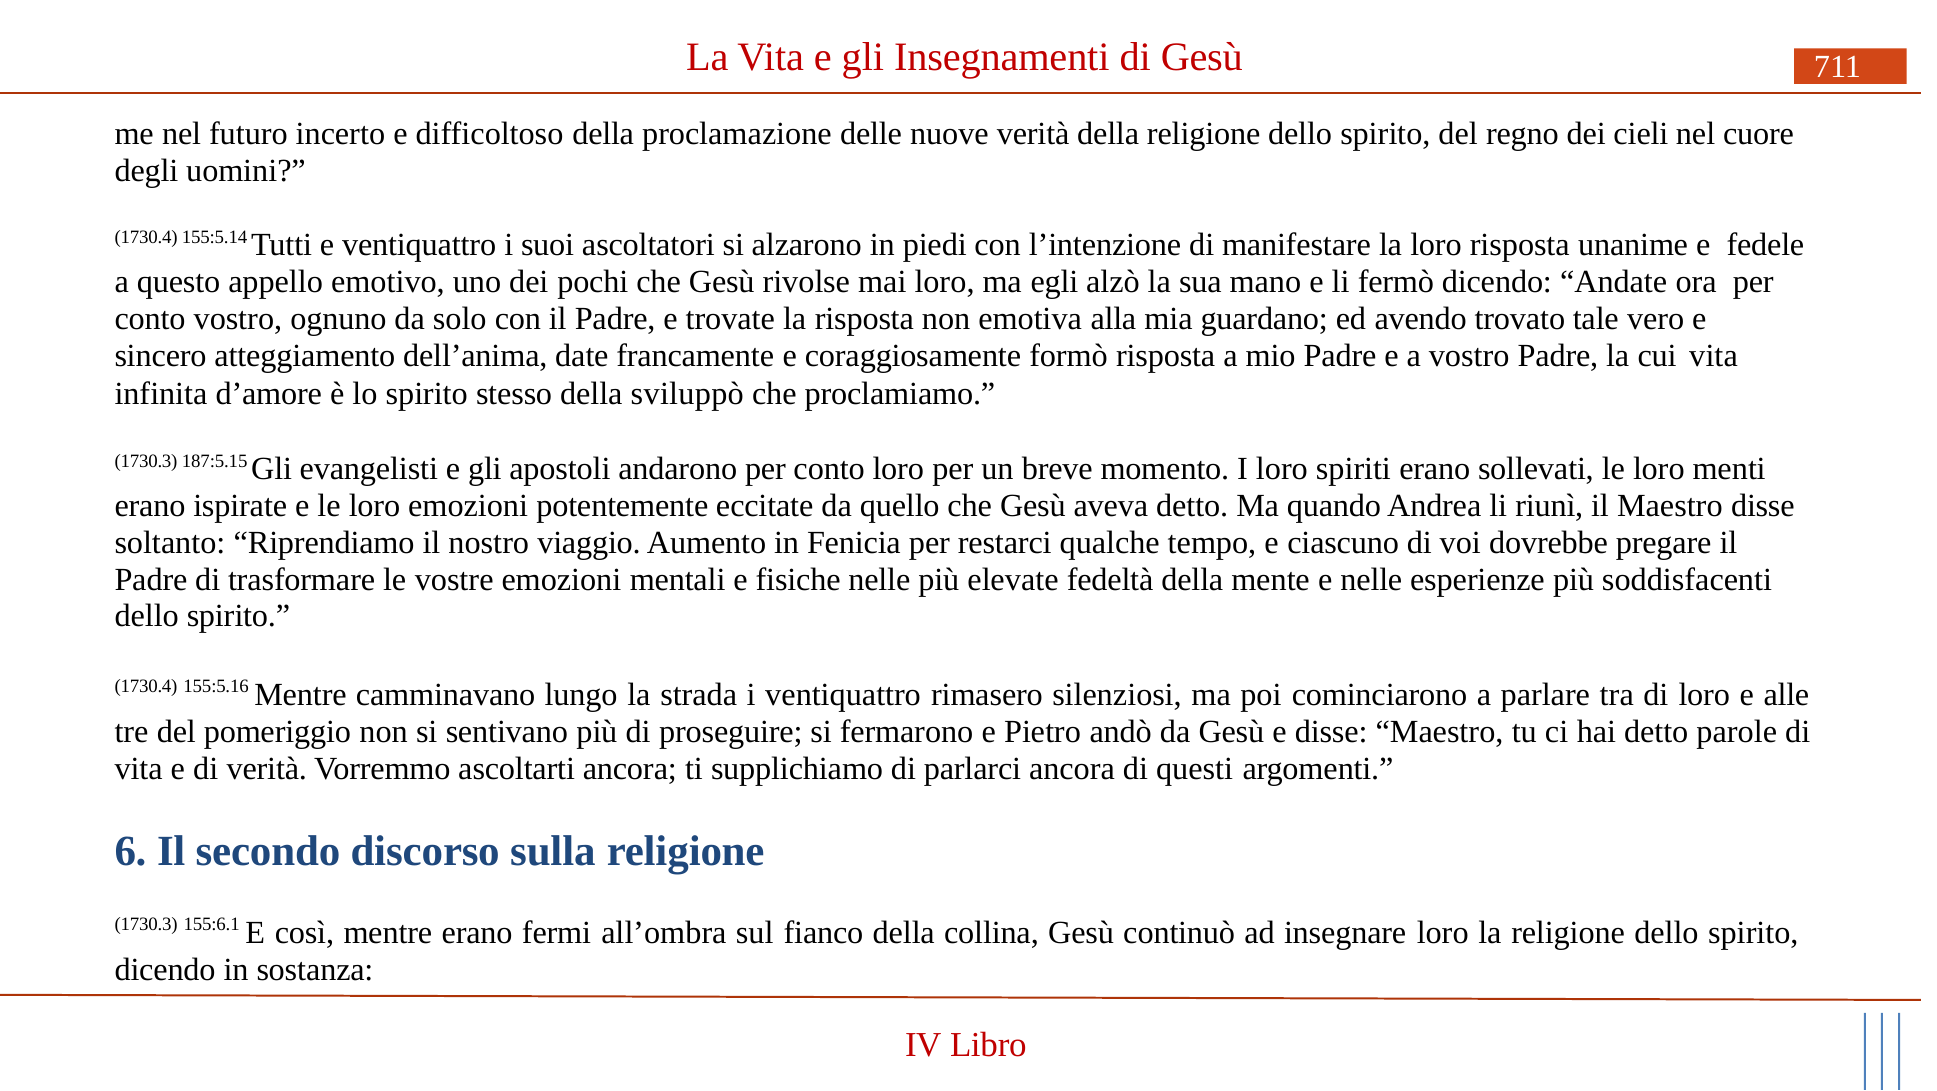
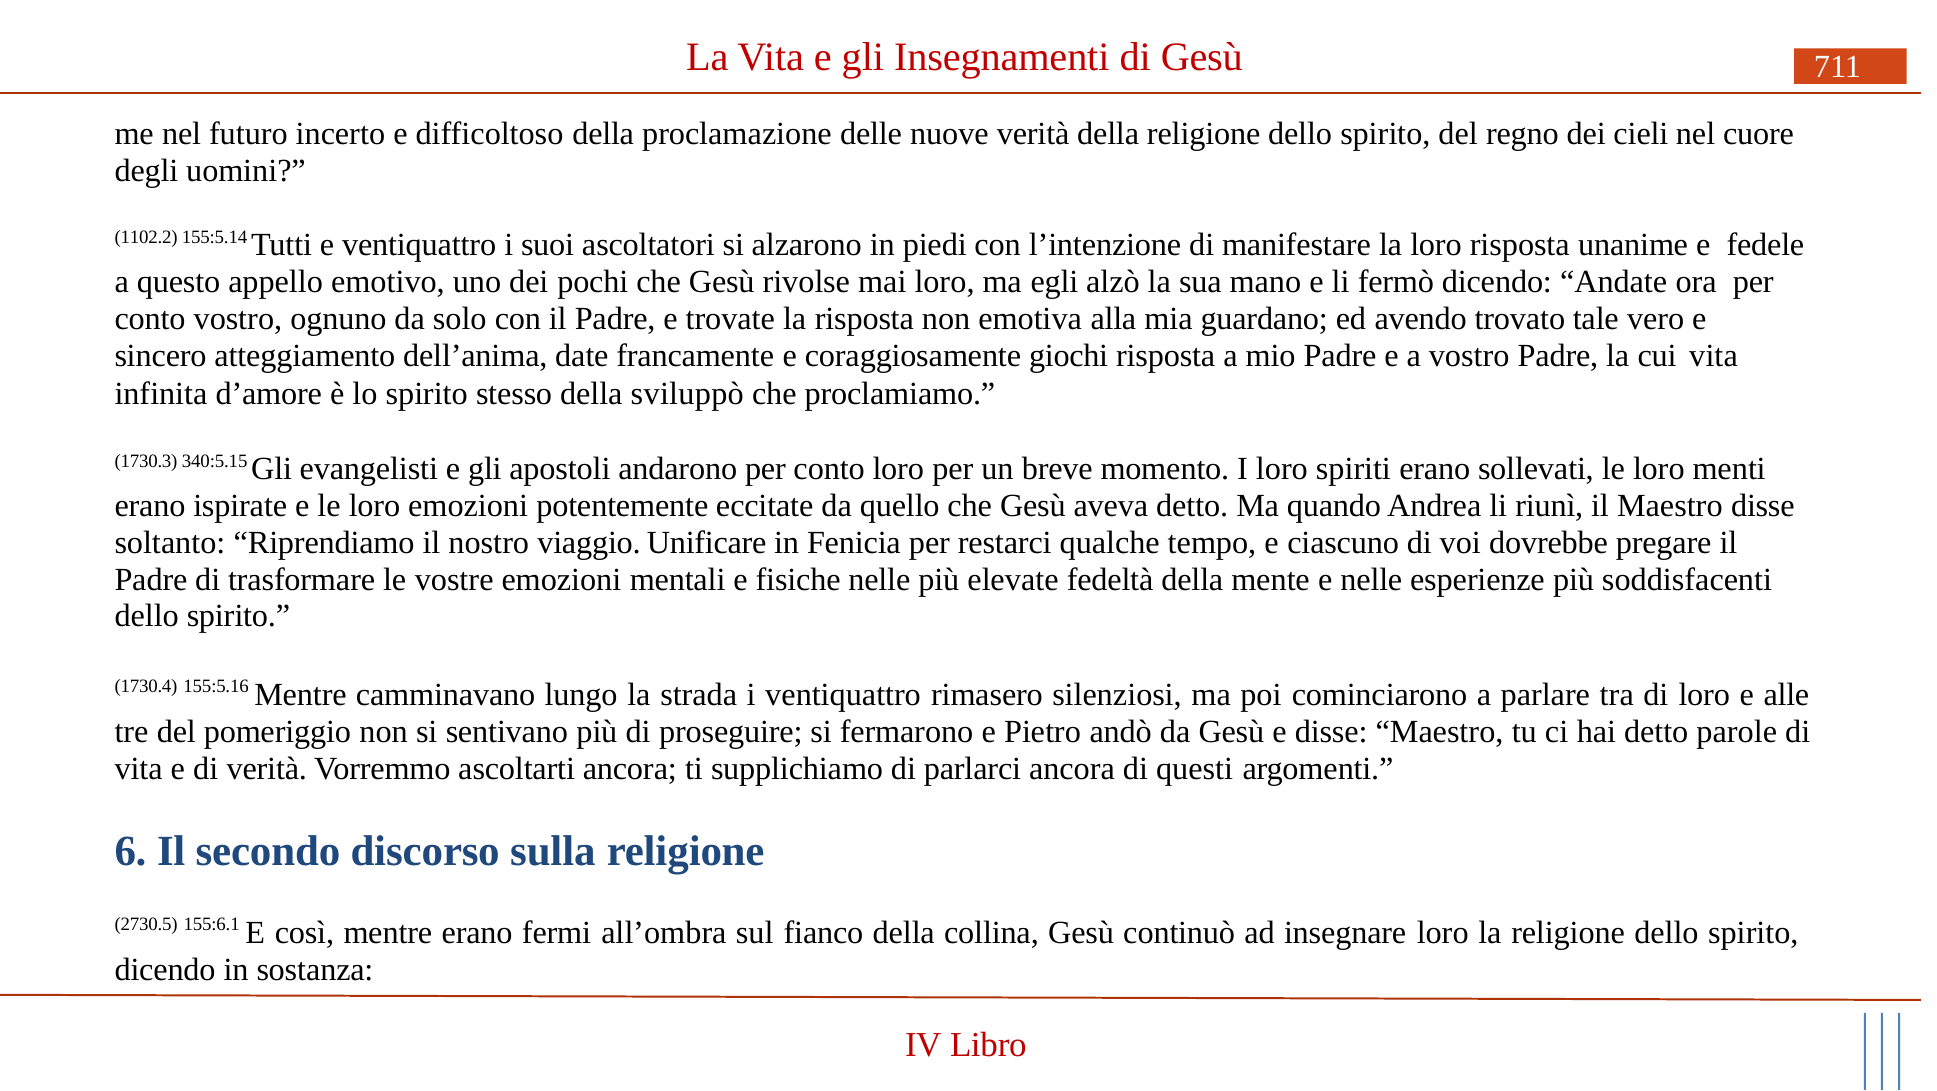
1730.4: 1730.4 -> 1102.2 (146, 237)
formò: formò -> giochi (1069, 356)
187:5.15: 187:5.15 -> 340:5.15 (215, 461)
Aumento: Aumento -> Unificare (707, 543)
1730.3: 1730.3 -> 2730.5 (146, 924)
